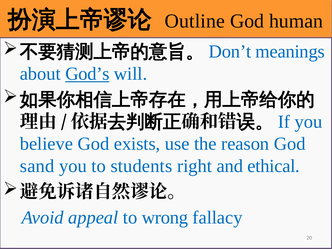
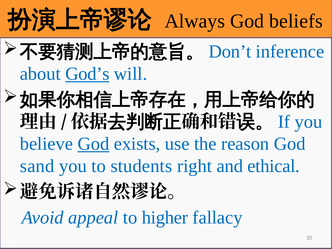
Outline: Outline -> Always (195, 21)
human: human -> beliefs (296, 21)
meanings: meanings -> inference (290, 52)
God underline: none -> present (93, 144)
wrong: wrong -> higher (165, 218)
